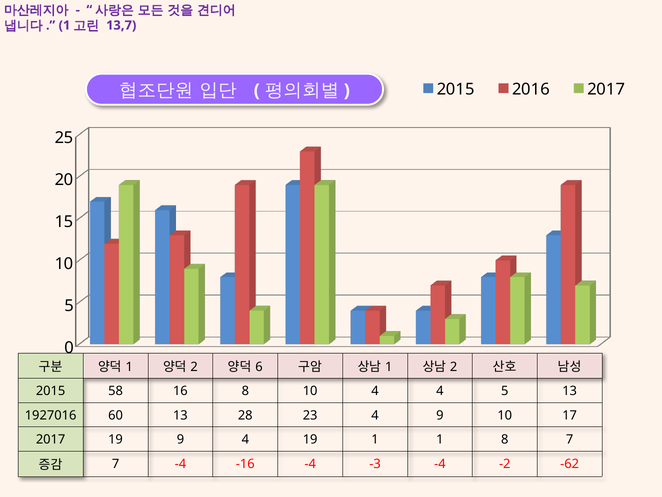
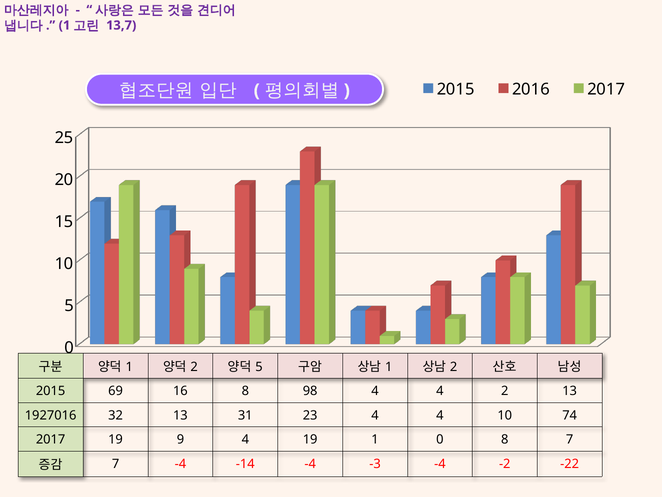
6: 6 -> 5 (259, 367)
58: 58 -> 69 (116, 391)
8 10: 10 -> 98 (310, 391)
4 5: 5 -> 2 (505, 391)
60: 60 -> 32 (116, 415)
28: 28 -> 31 (245, 415)
23 4 9: 9 -> 4 (440, 415)
17: 17 -> 74 (570, 415)
1 1: 1 -> 0 (440, 439)
-16: -16 -> -14 (245, 463)
-62: -62 -> -22 (570, 463)
